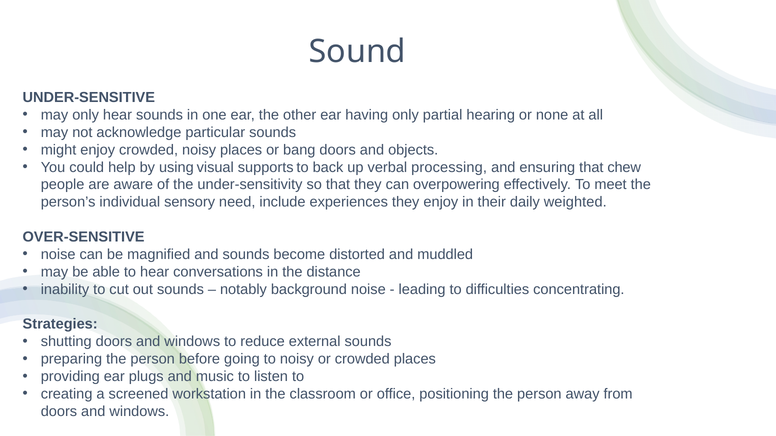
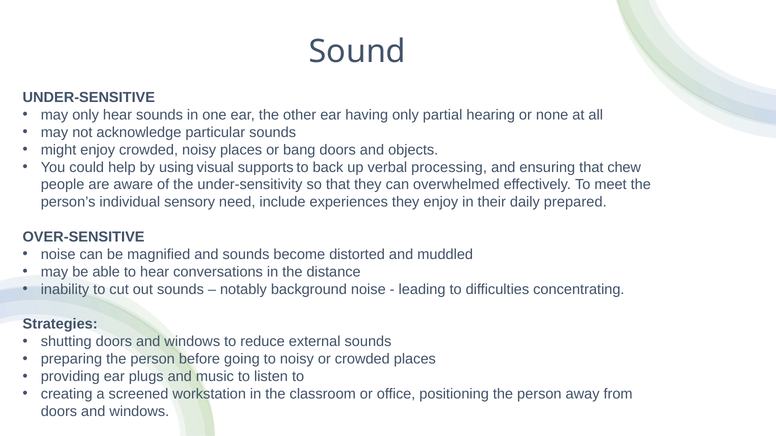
overpowering: overpowering -> overwhelmed (456, 185)
weighted: weighted -> prepared (575, 202)
